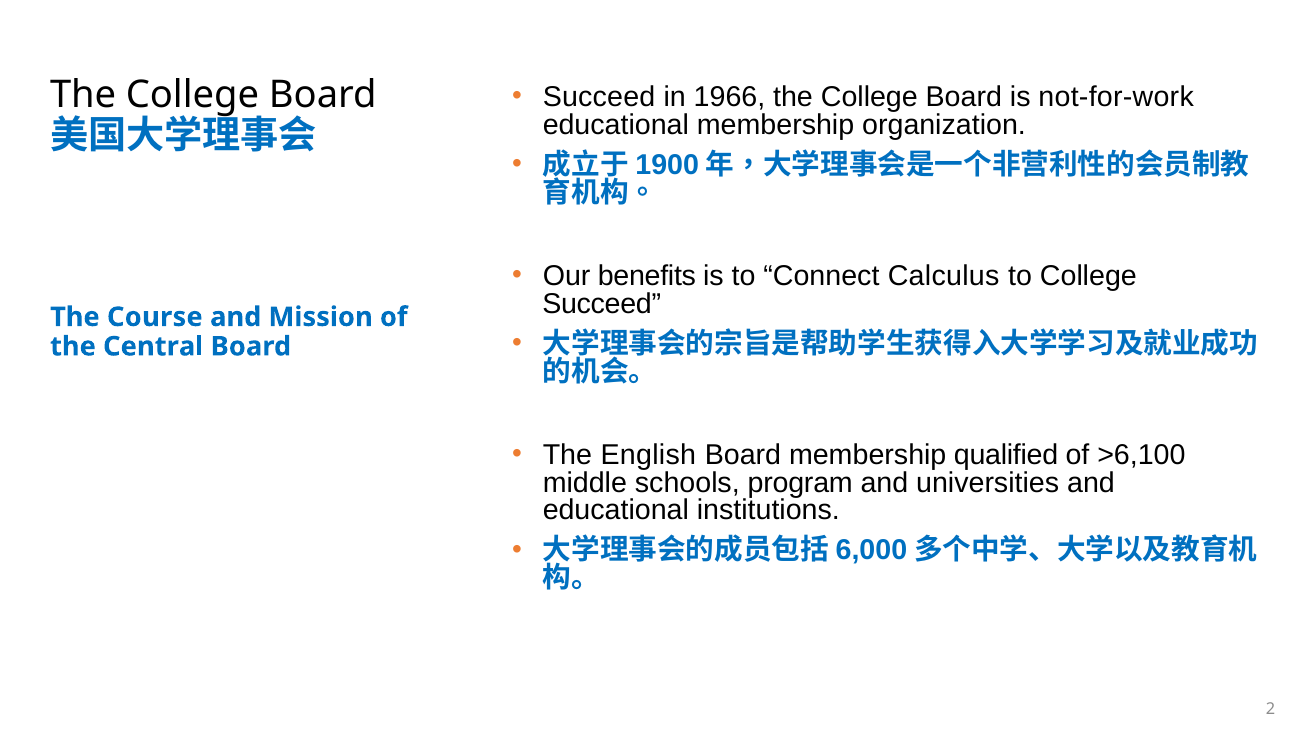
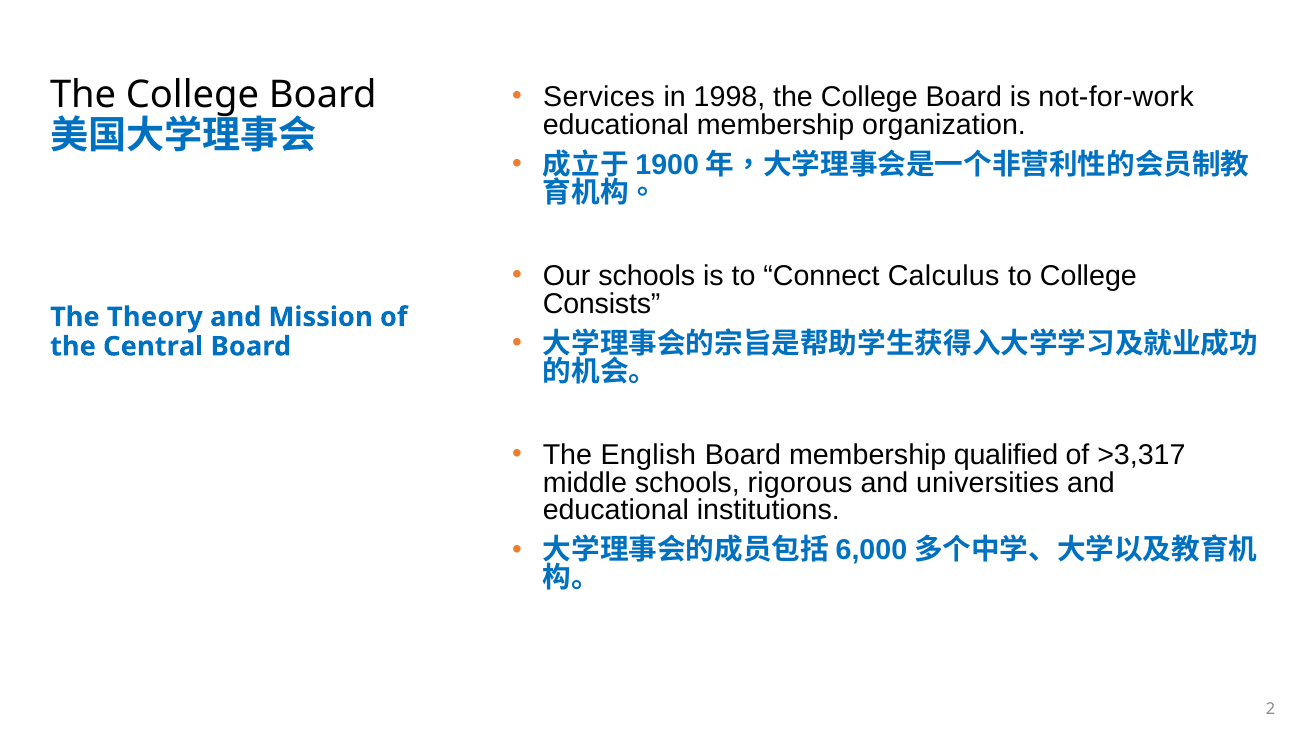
Succeed: Succeed -> Services (599, 97)
1966: 1966 -> 1998 (729, 97)
Our benefits: benefits -> schools (647, 276)
Succeed: Succeed -> Consists (602, 304)
Course: Course -> Theory (155, 317)
>6,100: >6,100 -> >3,317 (1141, 455)
program: program -> rigorous (800, 482)
